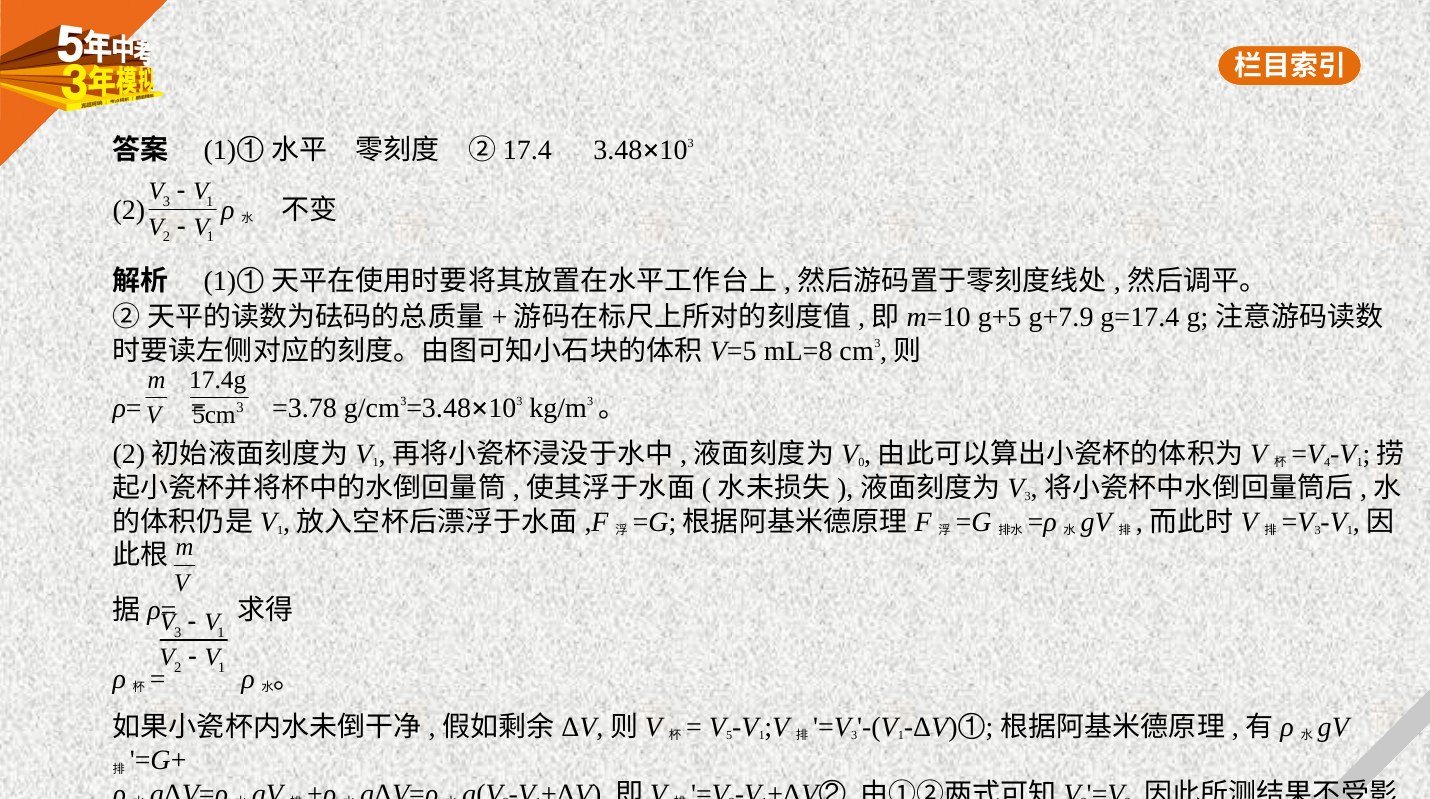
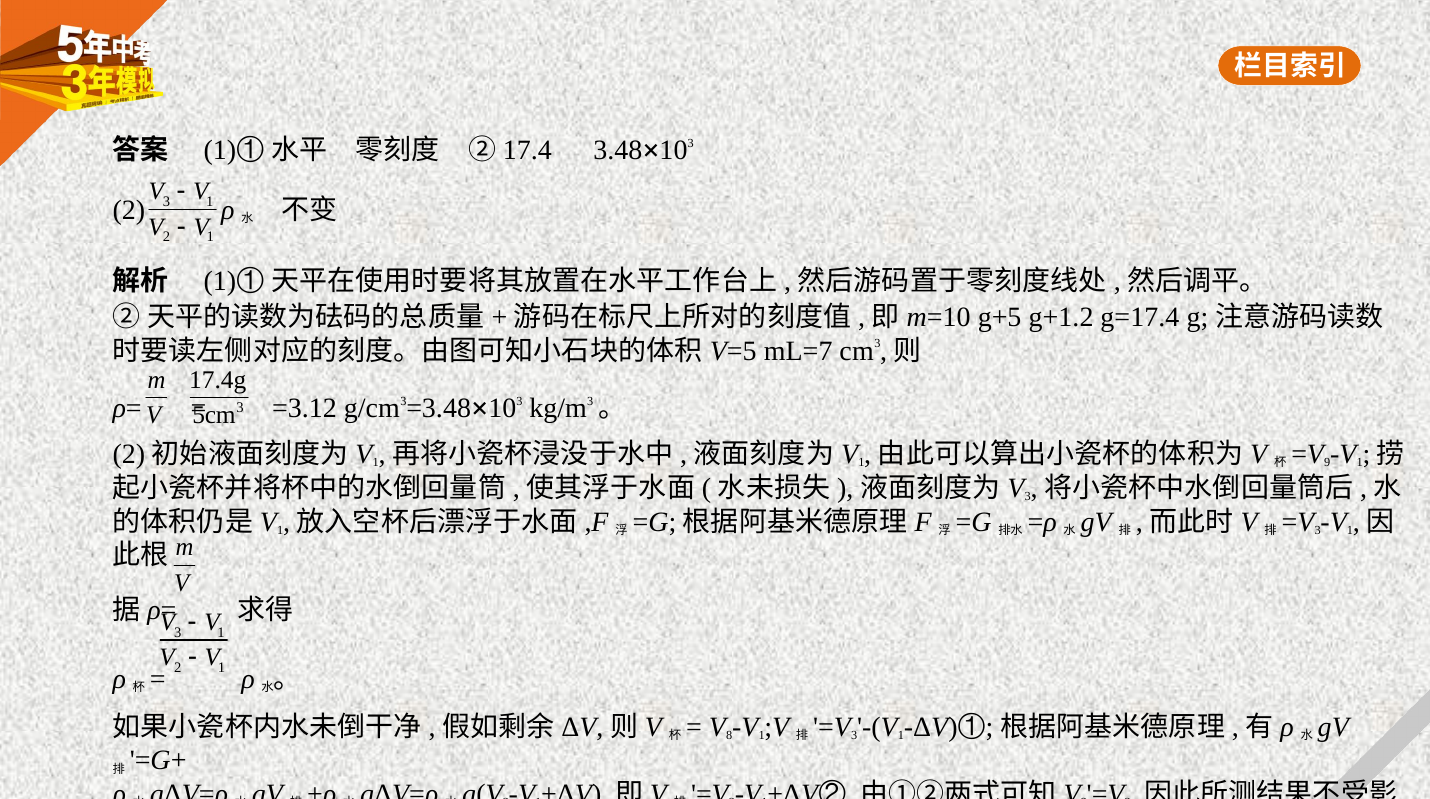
g+7.9: g+7.9 -> g+1.2 (1061, 317)
mL=8: mL=8 -> mL=7 (798, 351)
=3.78: =3.78 -> =3.12 (304, 409)
0: 0 -> 1 (861, 463)
4: 4 -> 9 (1327, 463)
5: 5 -> 8 (729, 736)
